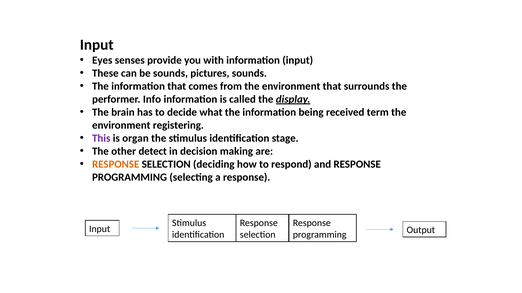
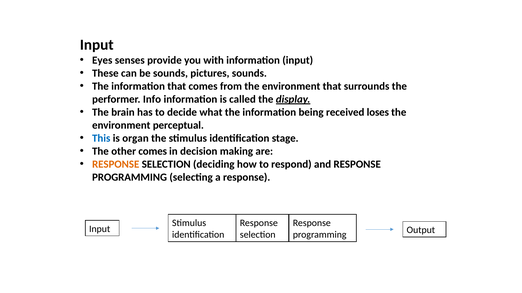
term: term -> loses (378, 112)
registering: registering -> perceptual (178, 125)
This colour: purple -> blue (101, 139)
other detect: detect -> comes (153, 152)
